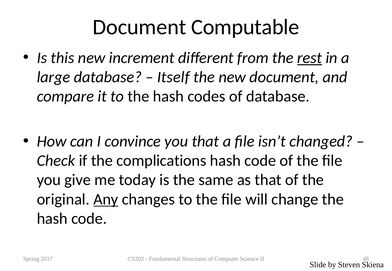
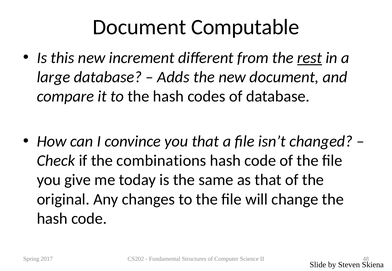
Itself: Itself -> Adds (173, 77)
complications: complications -> combinations (161, 161)
Any underline: present -> none (106, 199)
